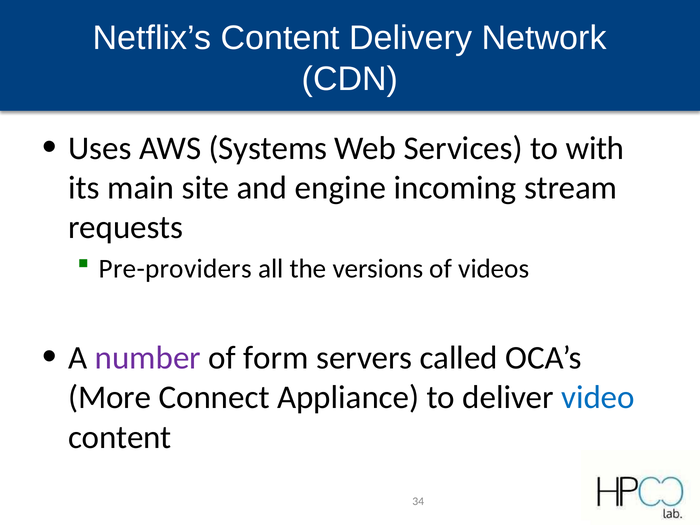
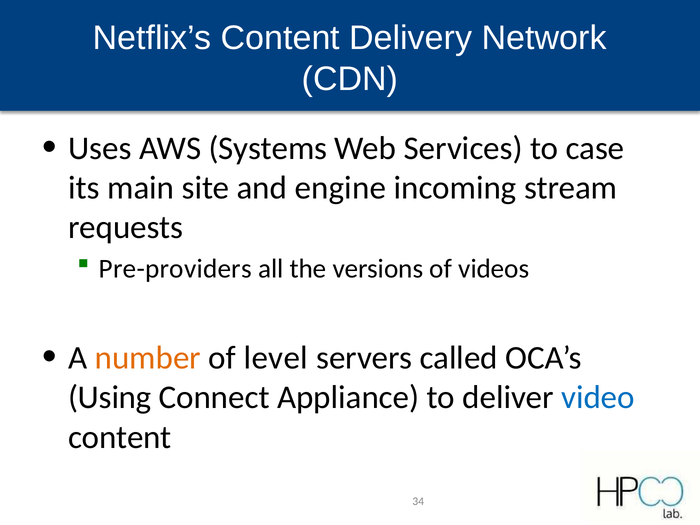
with: with -> case (595, 148)
number colour: purple -> orange (148, 358)
form: form -> level (276, 358)
More: More -> Using (110, 398)
